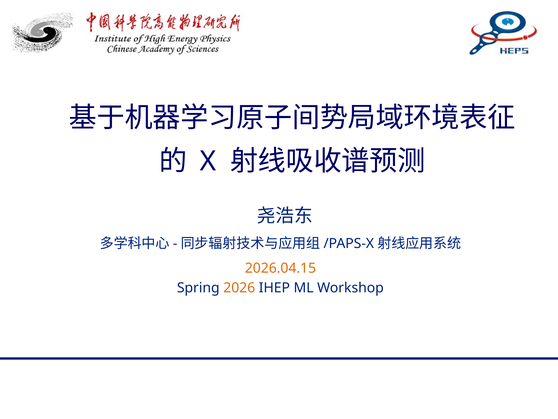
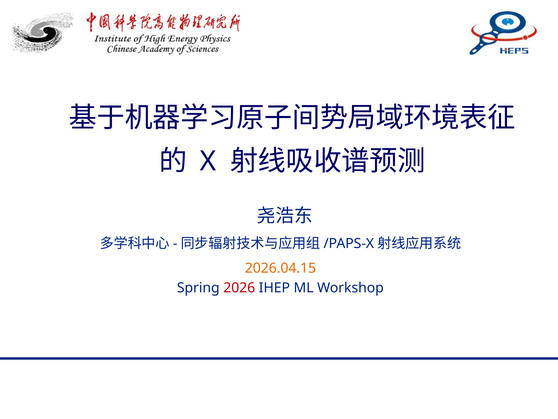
2026 colour: orange -> red (239, 288)
